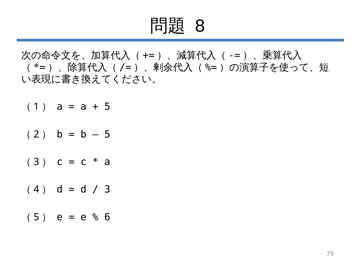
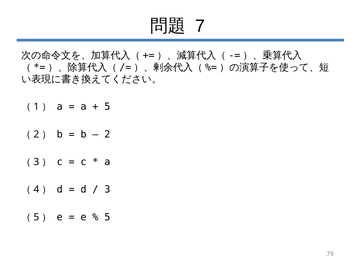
8: 8 -> 7 (200, 26)
5: 5 -> 2 (107, 134)
6: 6 -> 5 (107, 217)
